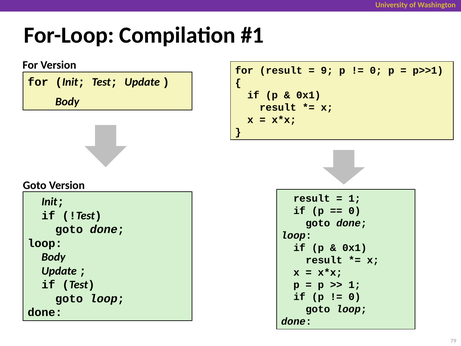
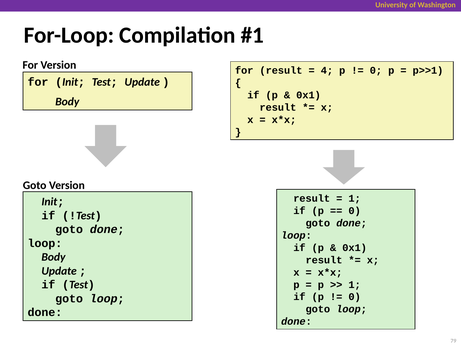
9: 9 -> 4 (327, 71)
